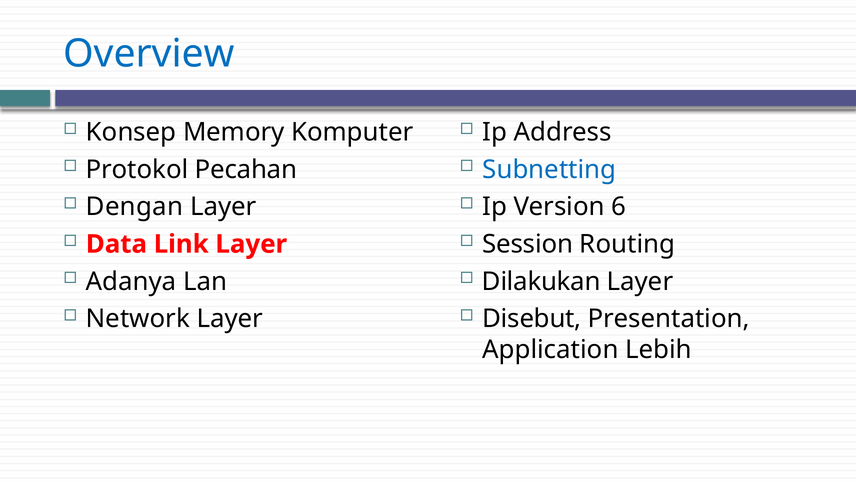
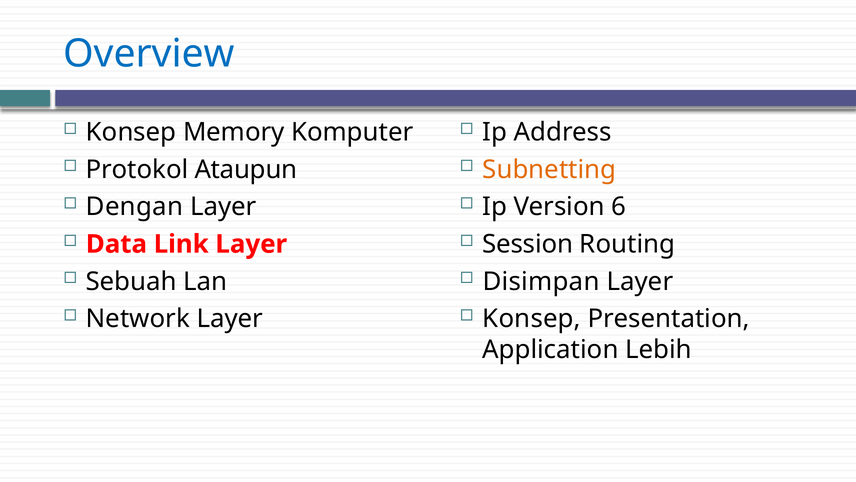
Pecahan: Pecahan -> Ataupun (246, 169)
Subnetting colour: blue -> orange (549, 169)
Adanya: Adanya -> Sebuah (131, 281)
Dilakukan: Dilakukan -> Disimpan (541, 281)
Disebut: Disebut -> Konsep (532, 318)
